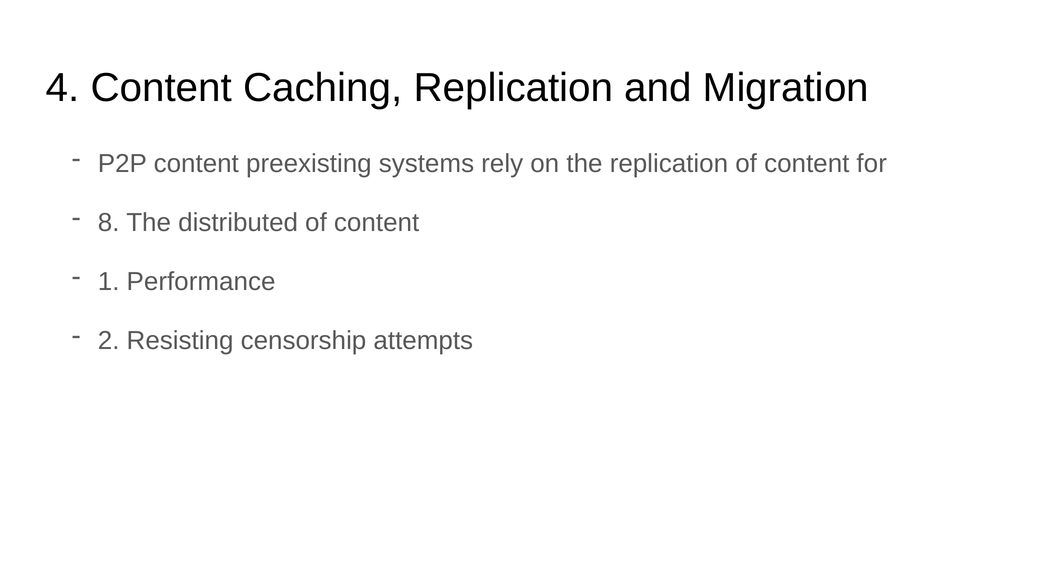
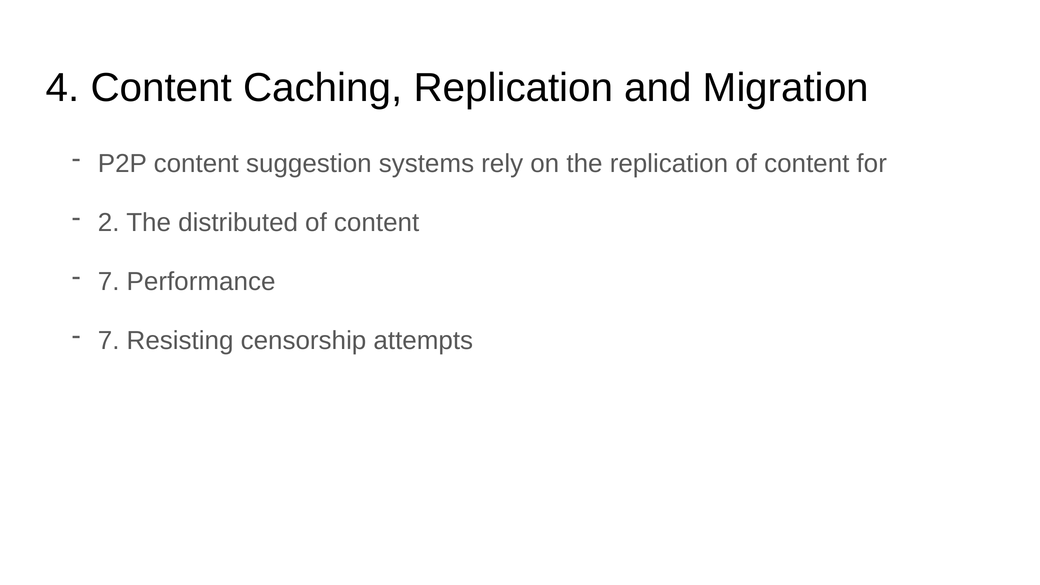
preexisting: preexisting -> suggestion (309, 164)
8: 8 -> 2 (109, 223)
1: 1 -> 7 (109, 281)
2: 2 -> 7 (109, 340)
